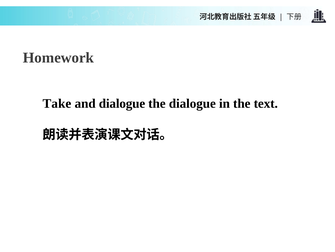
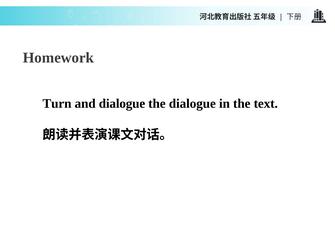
Take: Take -> Turn (57, 103)
